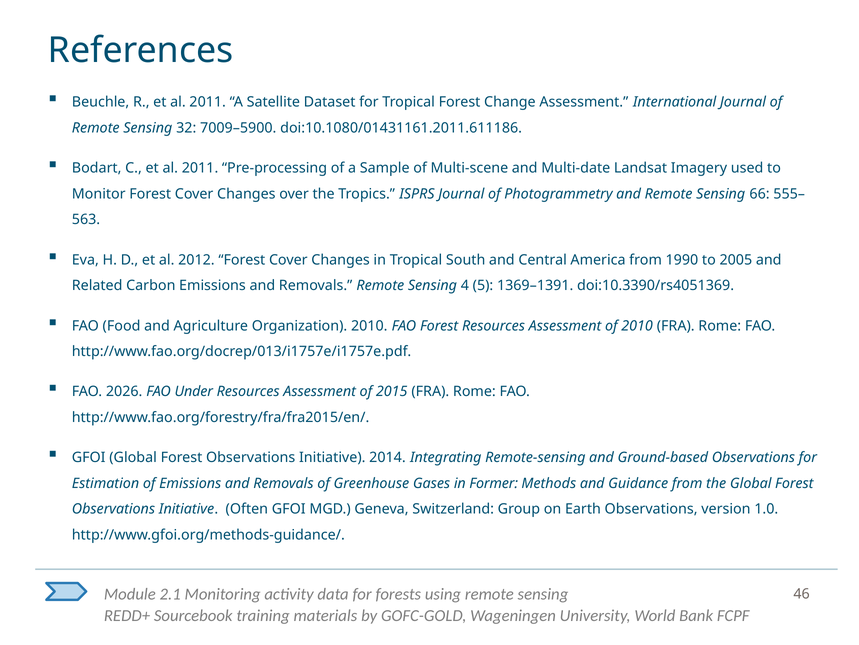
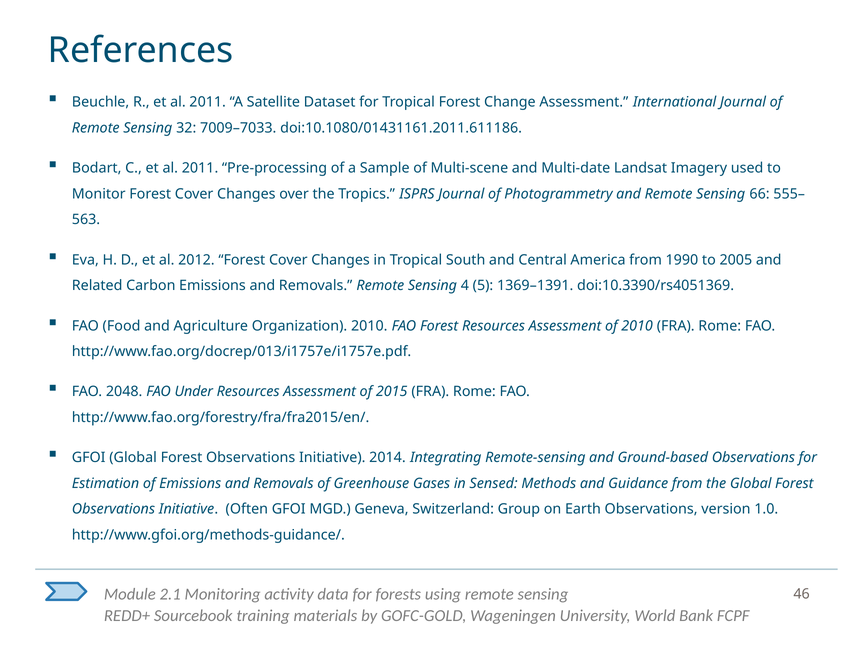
7009–5900: 7009–5900 -> 7009–7033 (238, 128)
2026: 2026 -> 2048 (124, 391)
Former: Former -> Sensed (494, 483)
